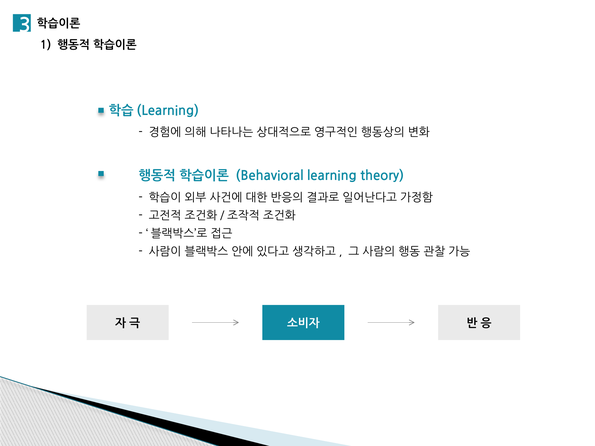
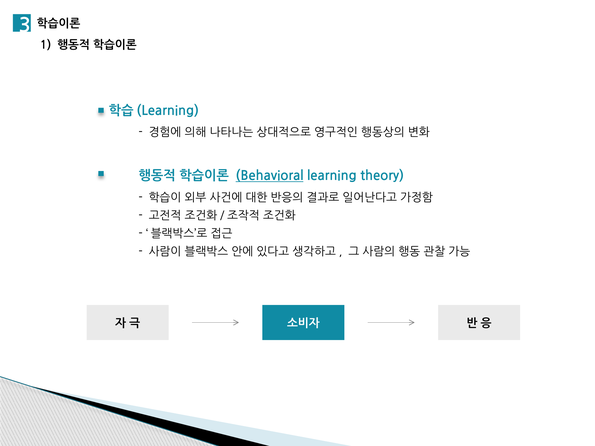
Behavioral underline: none -> present (270, 176)
